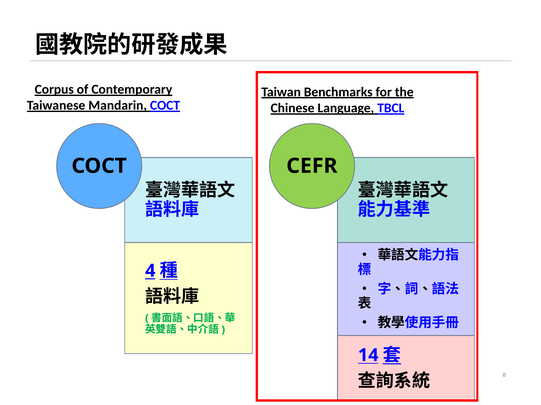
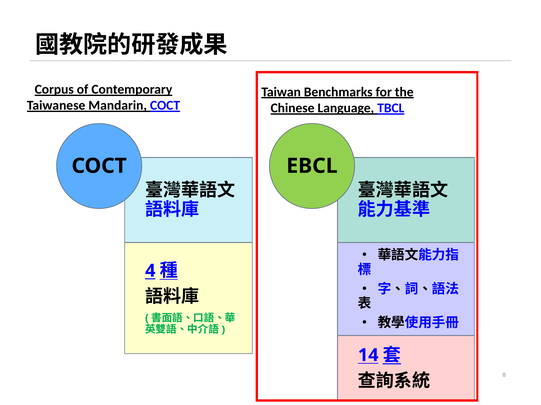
CEFR: CEFR -> EBCL (312, 166)
